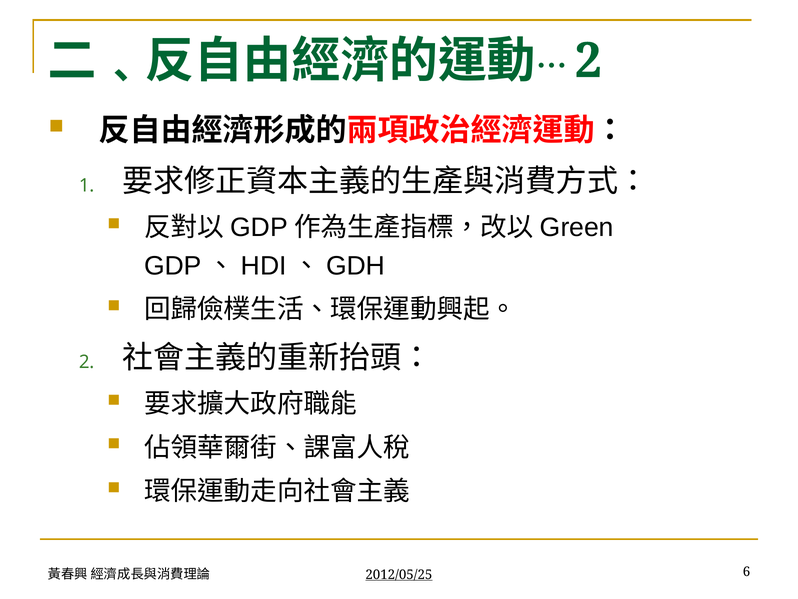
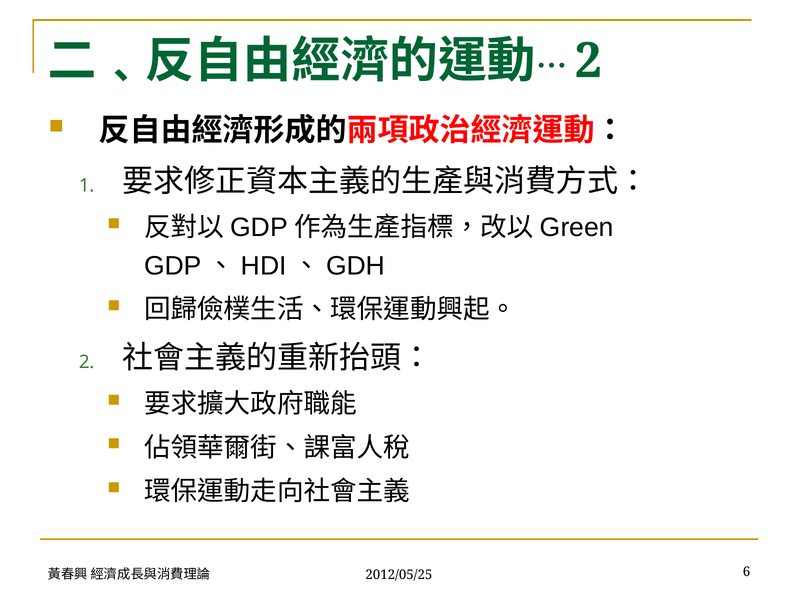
2012/05/25 underline: present -> none (399, 574)
